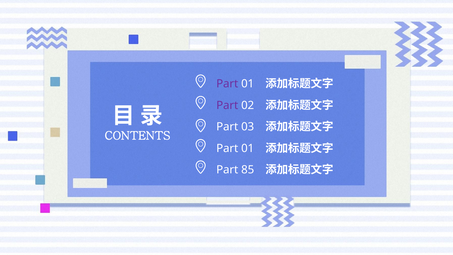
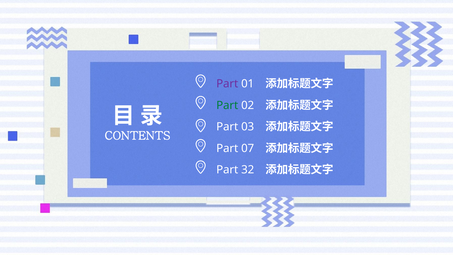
Part colour: purple -> green (227, 105)
01: 01 -> 07 (248, 148)
85: 85 -> 32 (248, 170)
